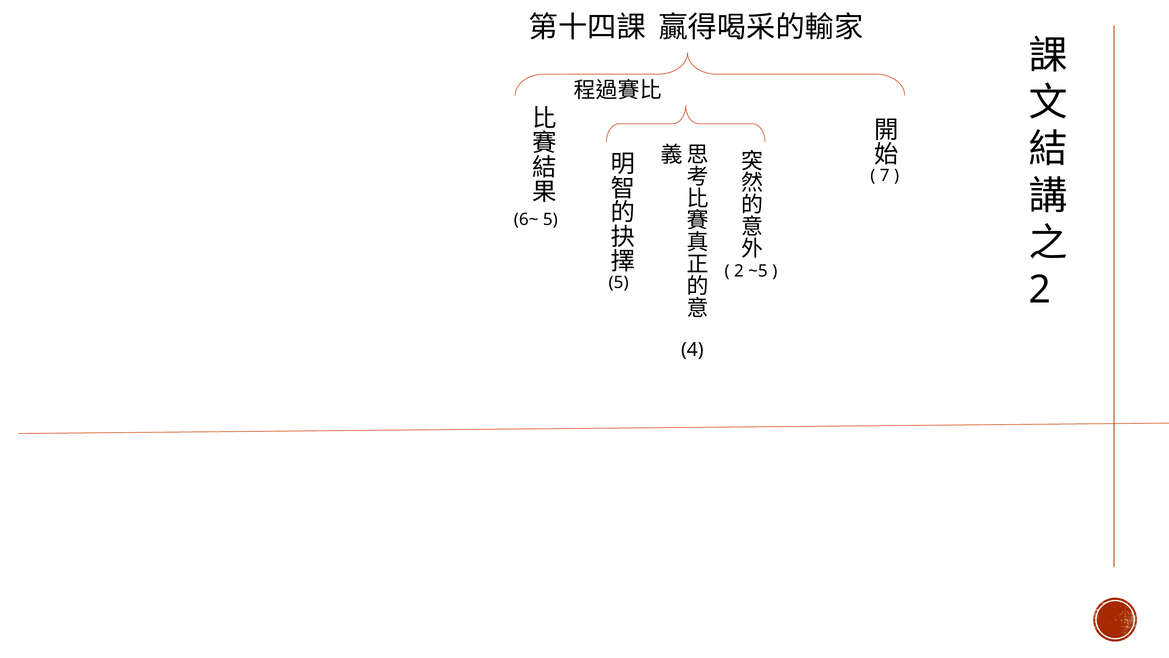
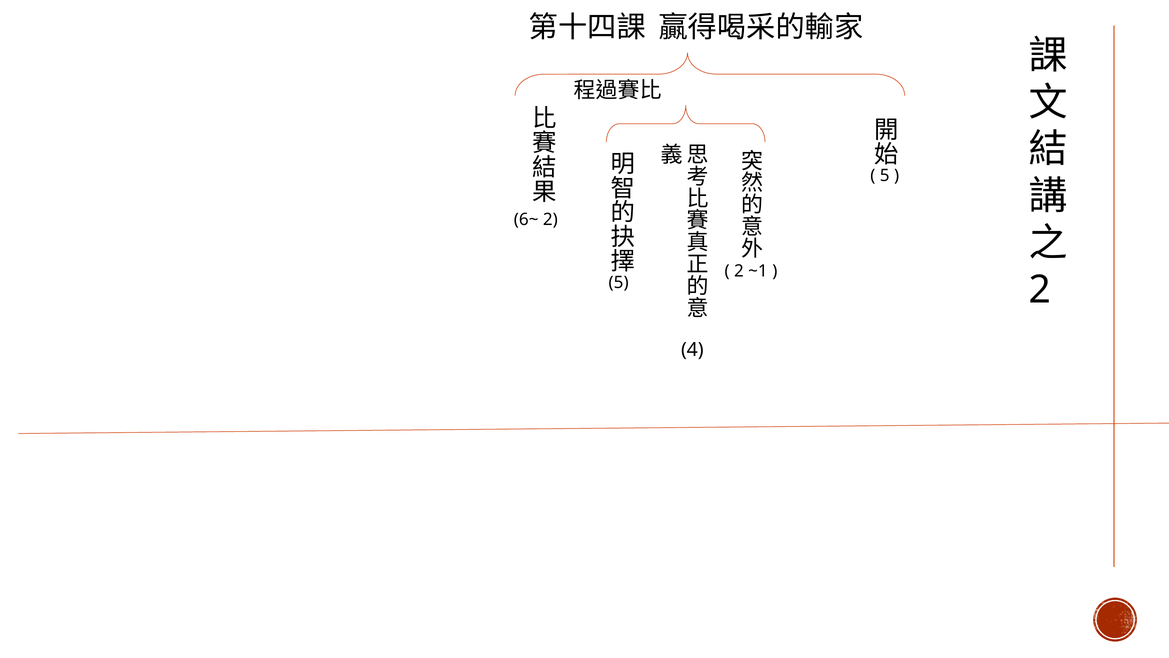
7: 7 -> 5 (885, 175)
6~ 5: 5 -> 2 (550, 220)
~5: ~5 -> ~1 (758, 271)
